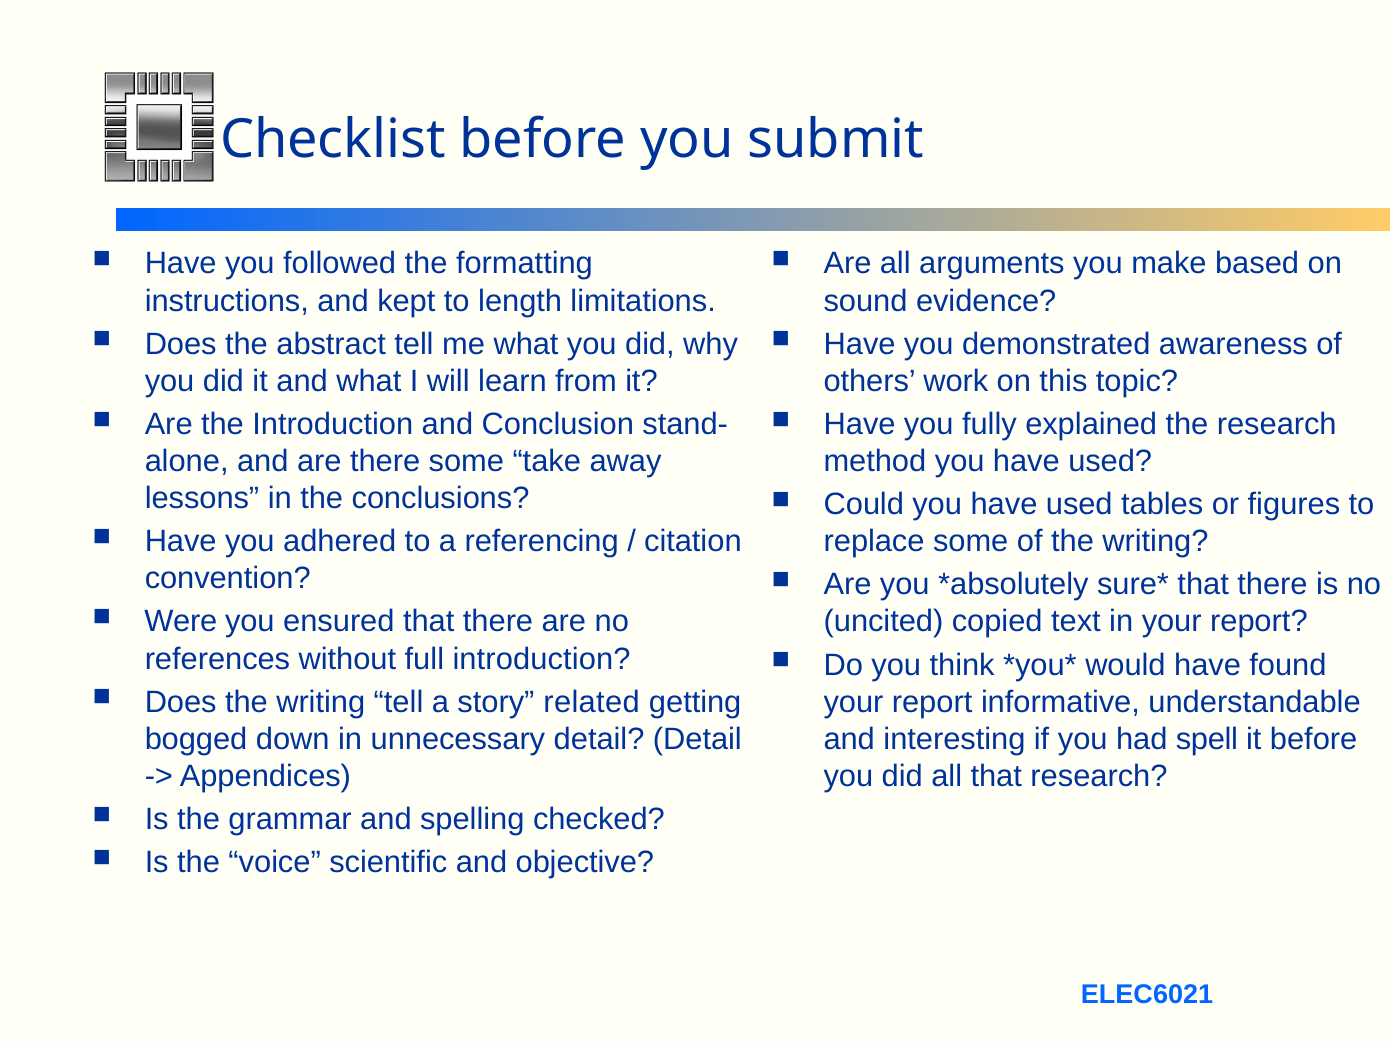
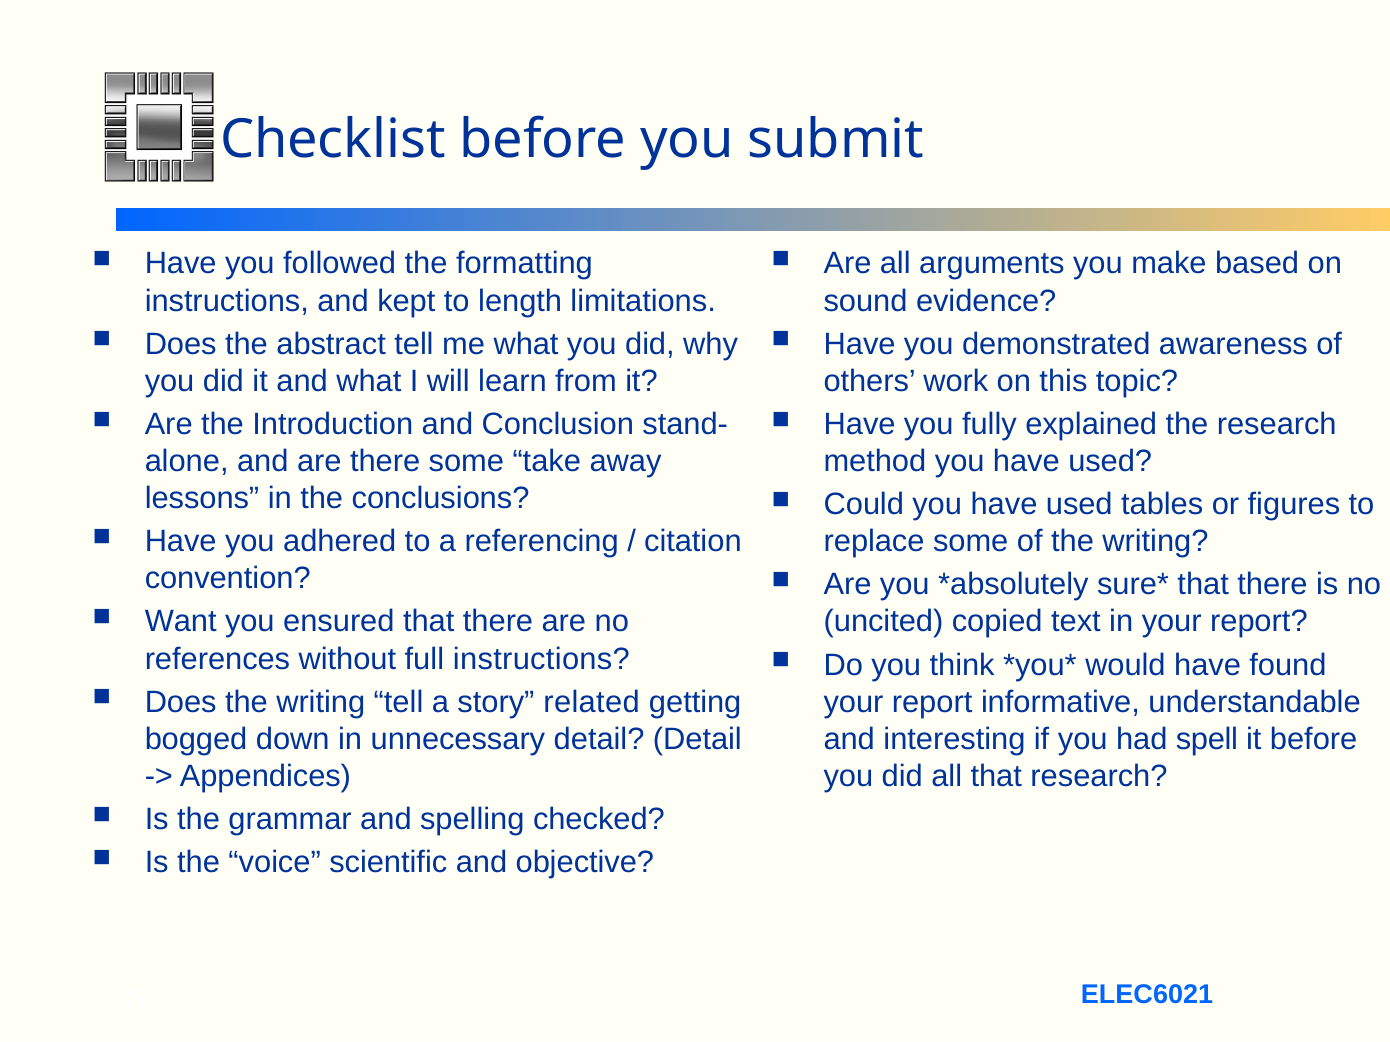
Were: Were -> Want (181, 622)
full introduction: introduction -> instructions (541, 659)
